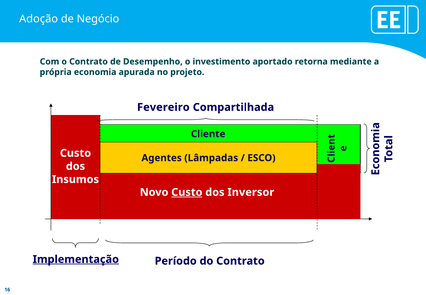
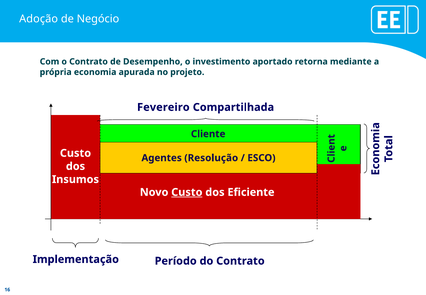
Lâmpadas: Lâmpadas -> Resolução (211, 158)
Inversor: Inversor -> Eficiente (251, 192)
Implementação underline: present -> none (76, 259)
